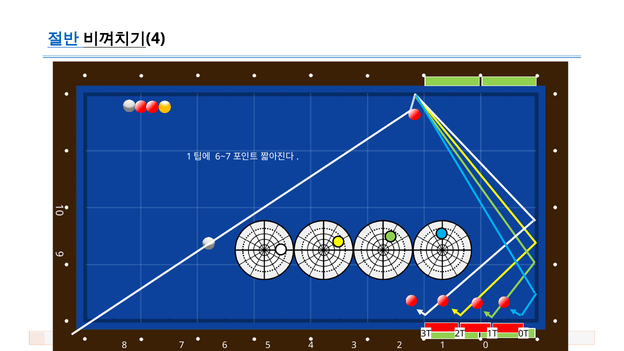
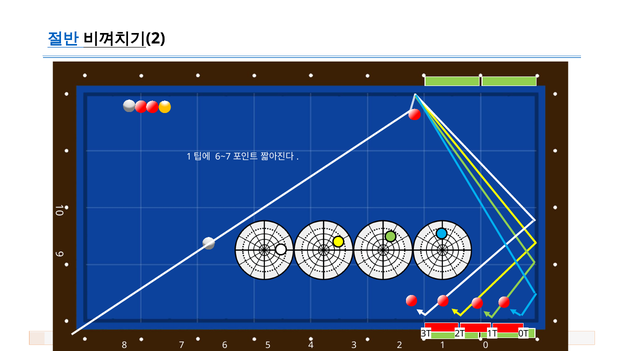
4: 4 -> 2 (156, 38)
